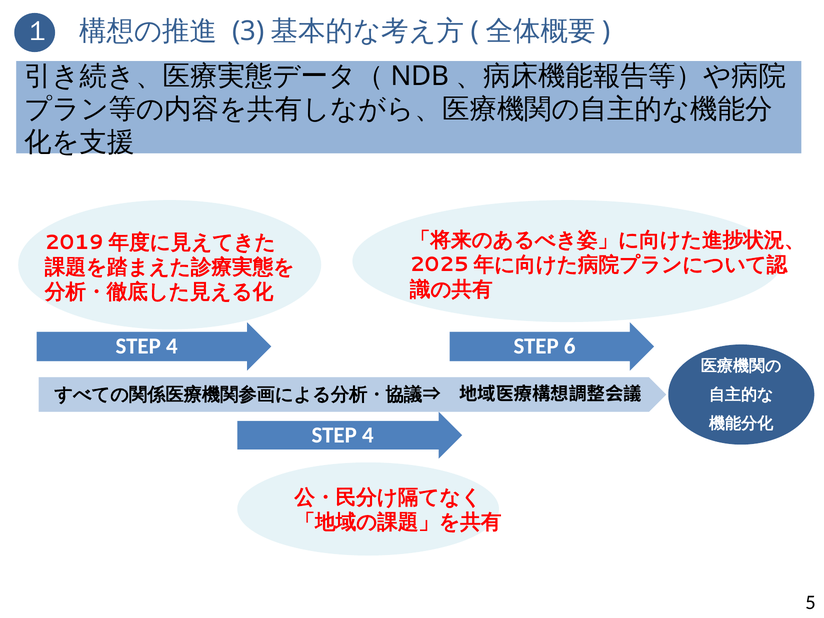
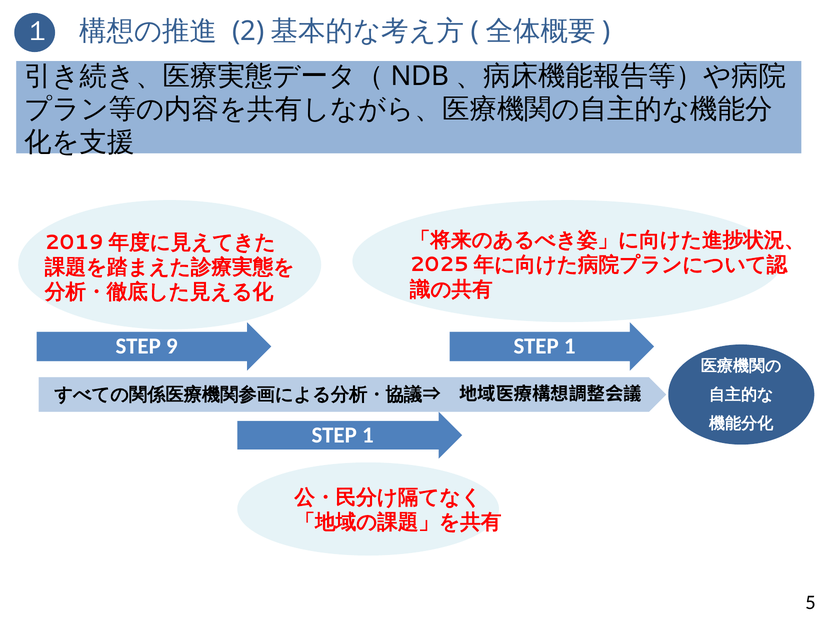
3: 3 -> 2 (248, 31)
4: 4 -> 9 (172, 346)
6: 6 -> 1 (570, 346)
4: 4 -> 1 (368, 435)
